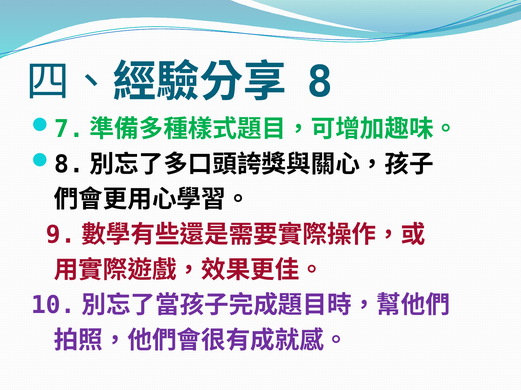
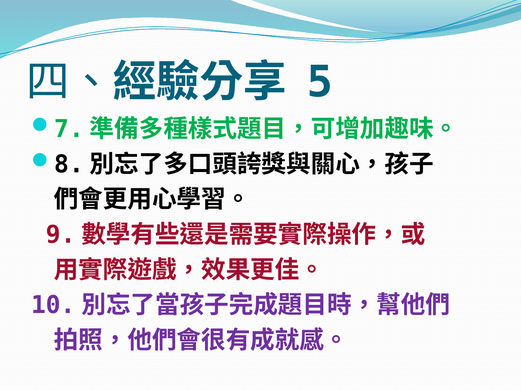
8: 8 -> 5 (320, 82)
